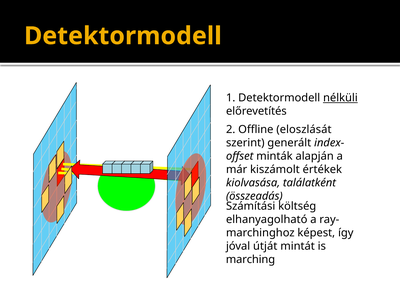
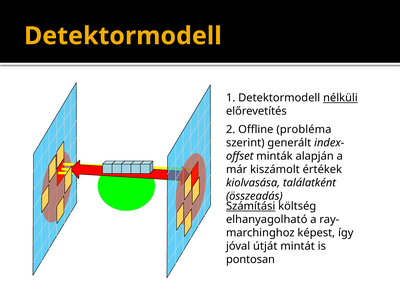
eloszlását: eloszlását -> probléma (304, 129)
Számítási underline: none -> present (251, 206)
marching: marching -> pontosan (250, 260)
